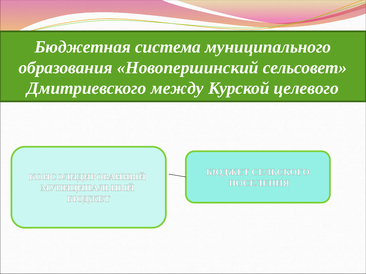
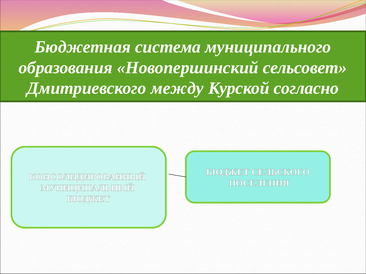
целевого: целевого -> согласно (306, 88)
